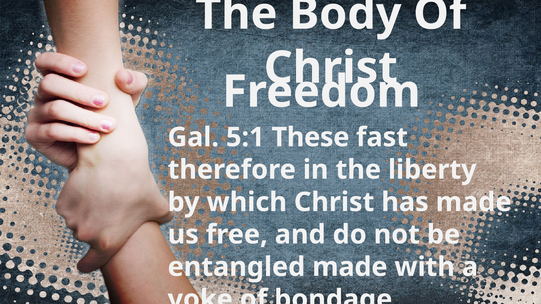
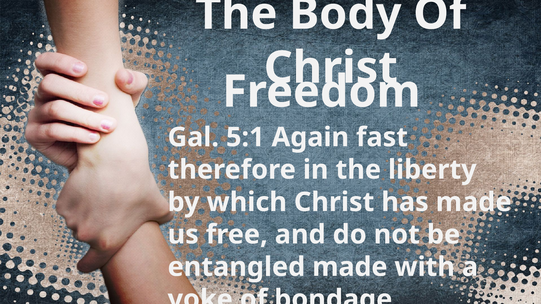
These: These -> Again (310, 137)
